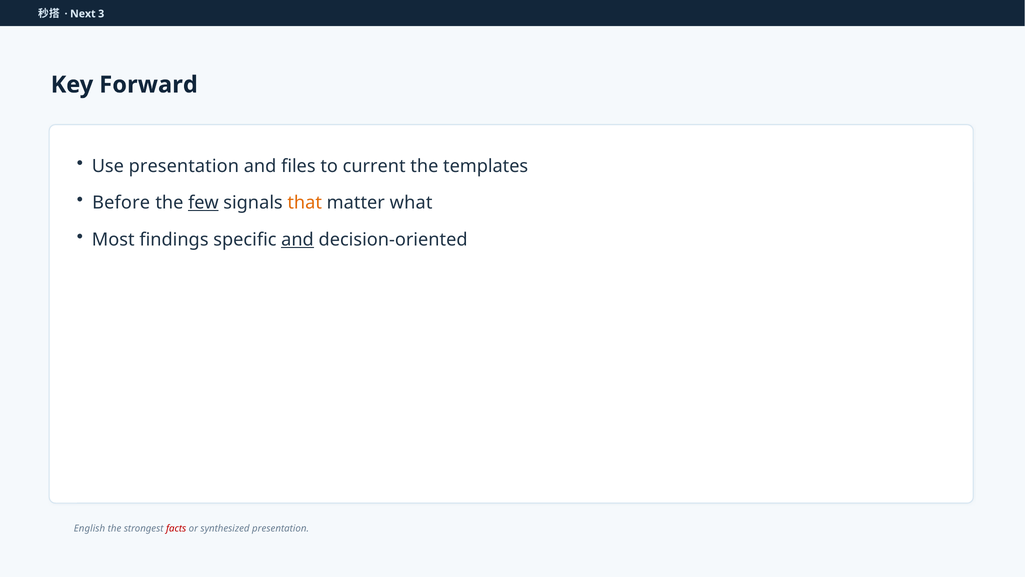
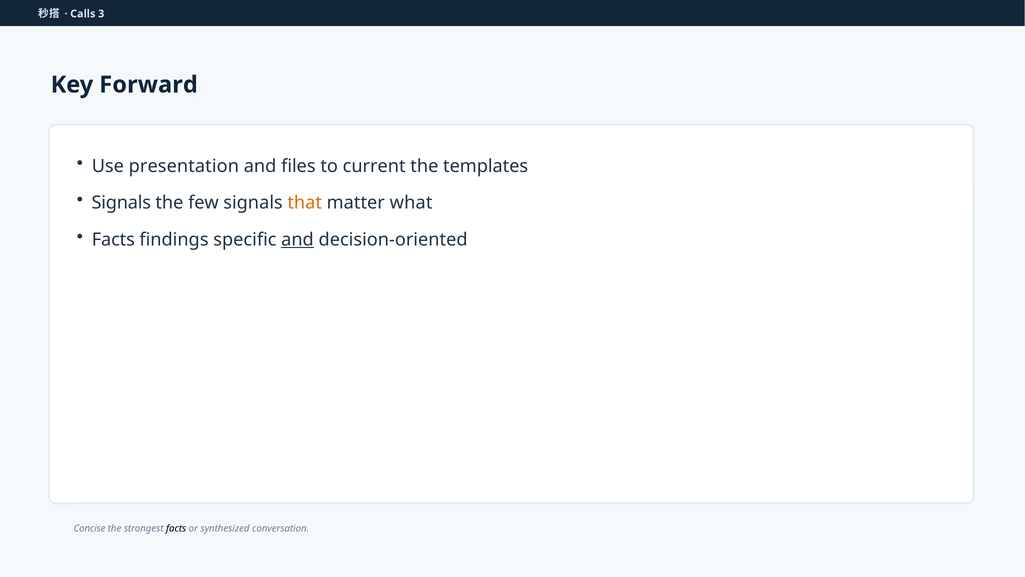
Next: Next -> Calls (83, 14)
Before: Before -> Signals (121, 203)
few underline: present -> none (203, 203)
Most: Most -> Facts (113, 239)
English: English -> Concise (90, 528)
facts colour: red -> black (176, 528)
synthesized presentation: presentation -> conversation (281, 528)
